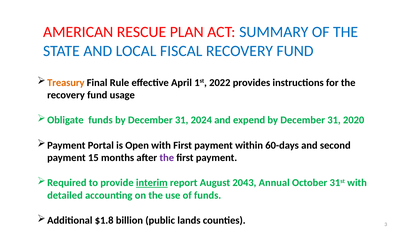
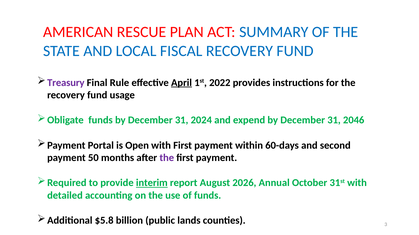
Treasury colour: orange -> purple (66, 83)
April underline: none -> present (182, 83)
2020: 2020 -> 2046 (354, 121)
15: 15 -> 50 (93, 158)
2043: 2043 -> 2026 (244, 183)
$1.8: $1.8 -> $5.8 (104, 221)
